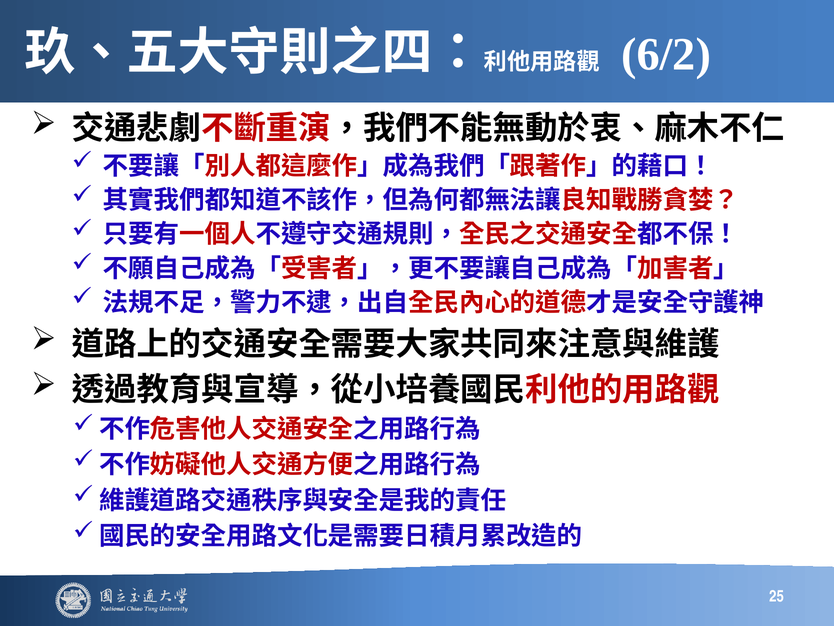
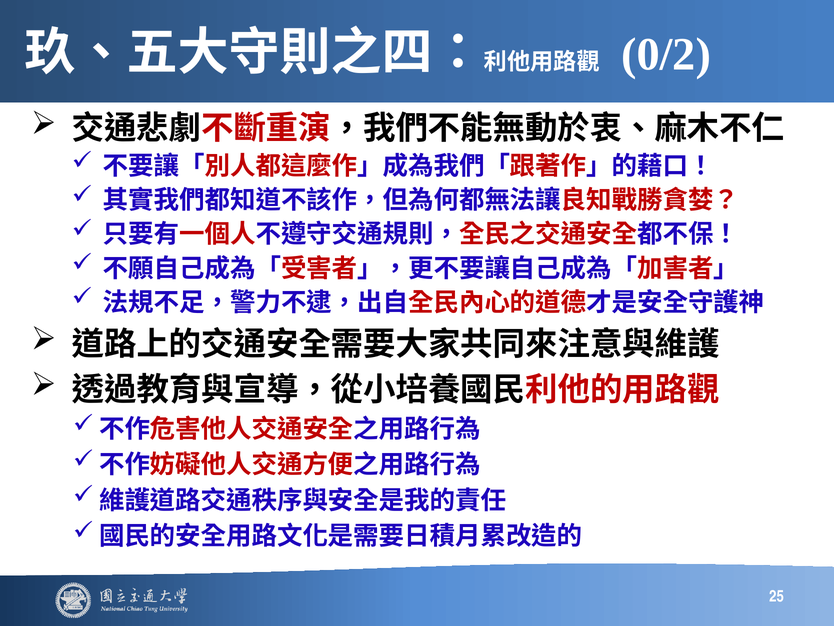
6/2: 6/2 -> 0/2 (666, 54)
